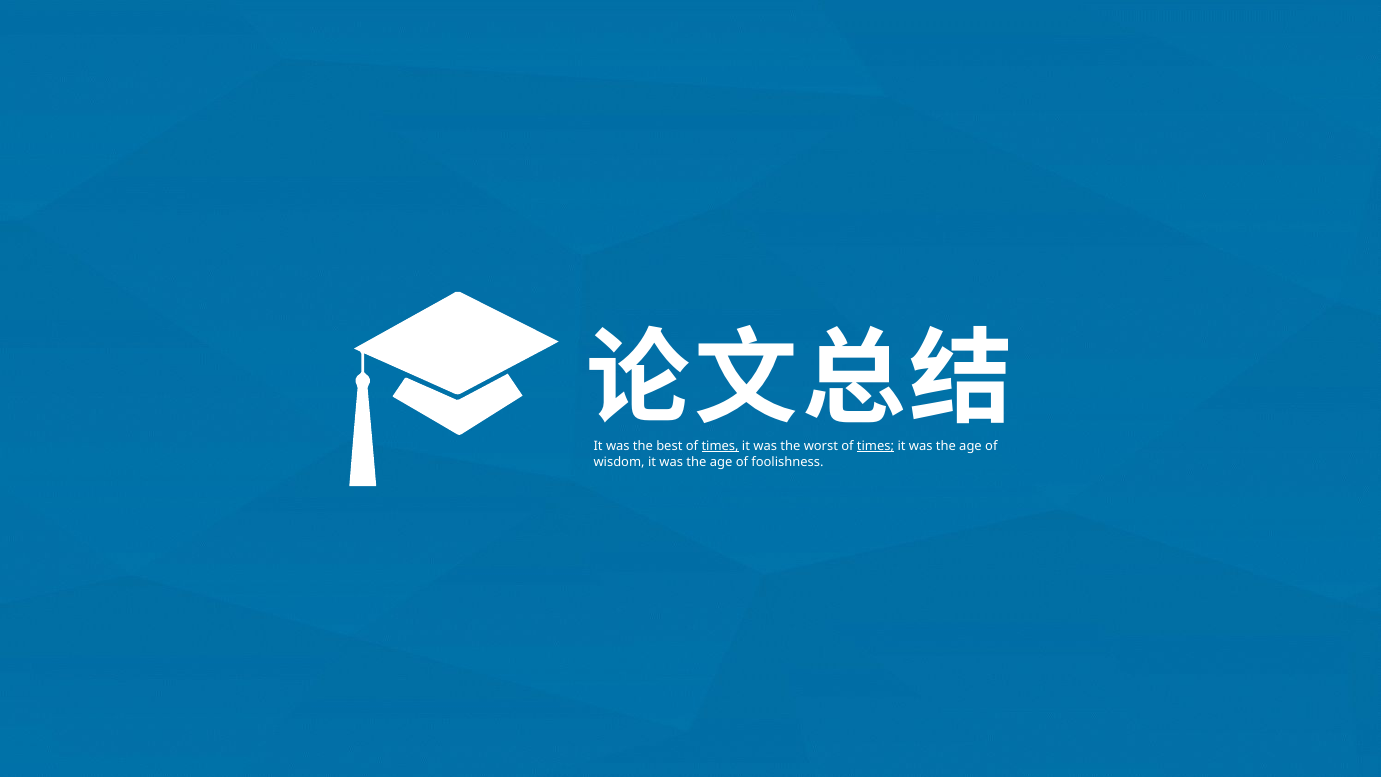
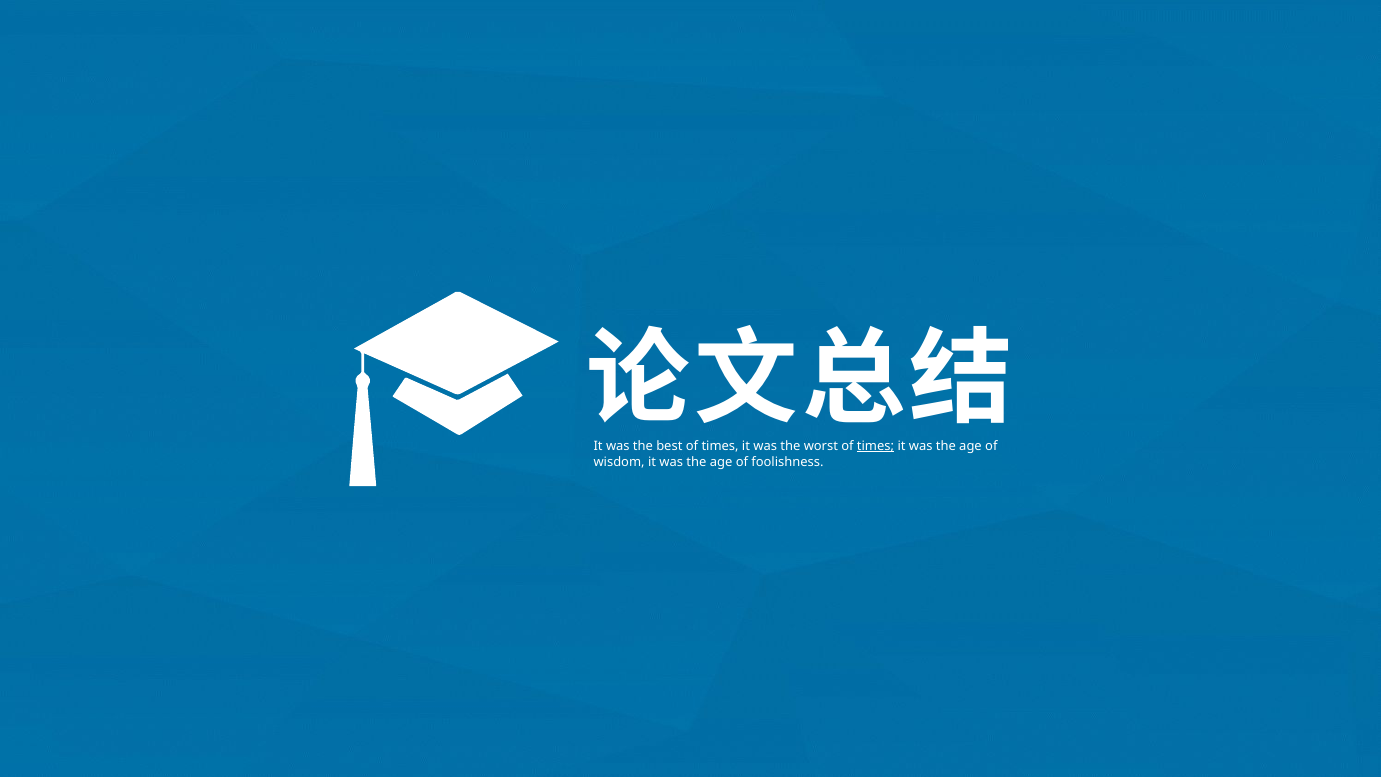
times underline: present -> none (720, 446)
